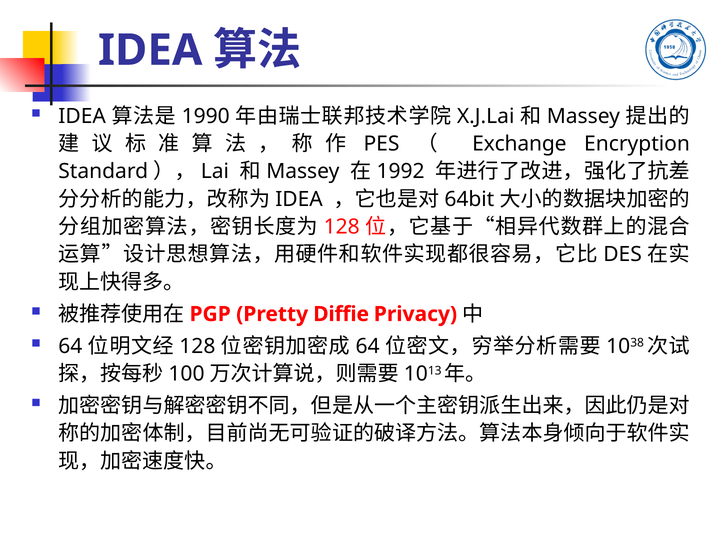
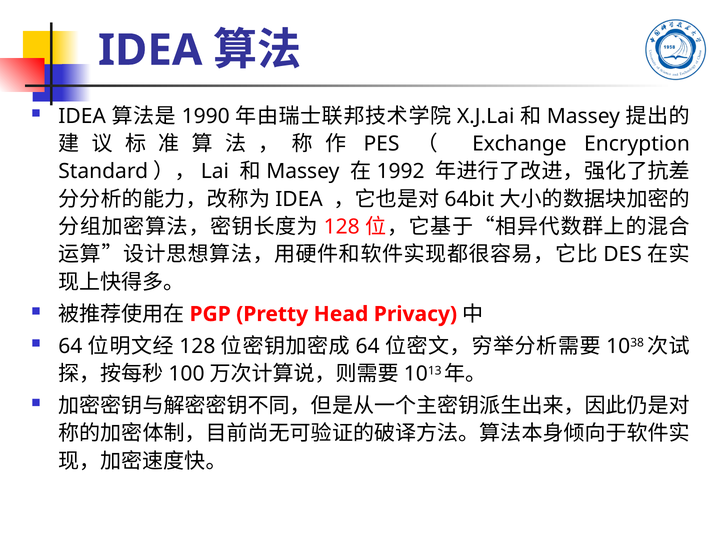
Diffie: Diffie -> Head (341, 315)
